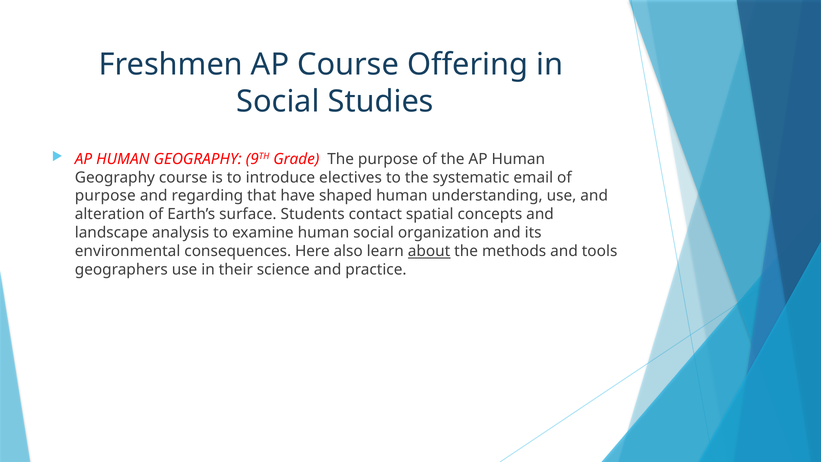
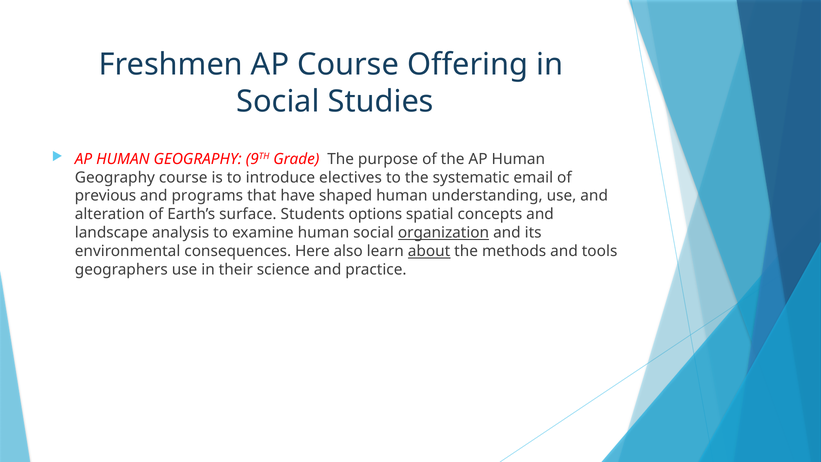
purpose: purpose -> previous (105, 196)
regarding: regarding -> programs (207, 196)
contact: contact -> options (375, 214)
organization underline: none -> present (444, 233)
